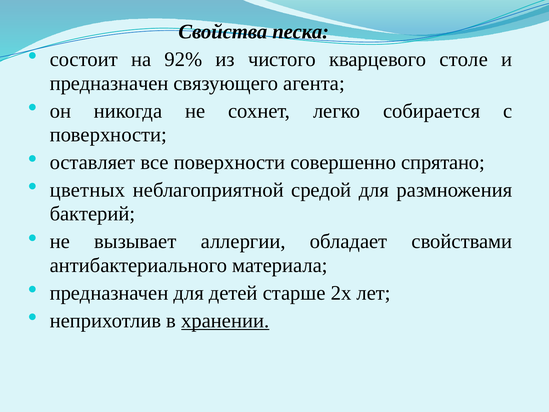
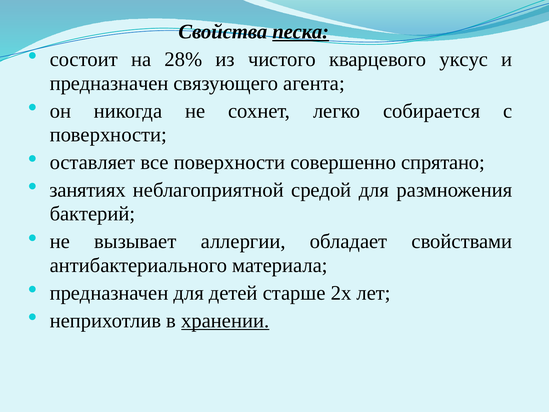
песка underline: none -> present (301, 32)
92%: 92% -> 28% (183, 59)
столе: столе -> уксус (464, 59)
цветных: цветных -> занятиях (88, 190)
